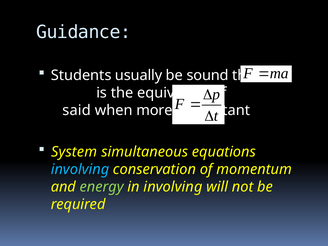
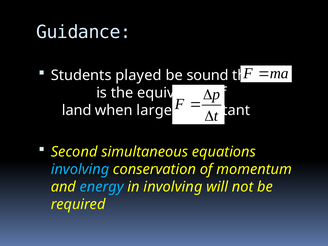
usually: usually -> played (138, 75)
said: said -> land (77, 110)
more: more -> large (154, 110)
System: System -> Second (74, 152)
energy colour: light green -> light blue (102, 187)
